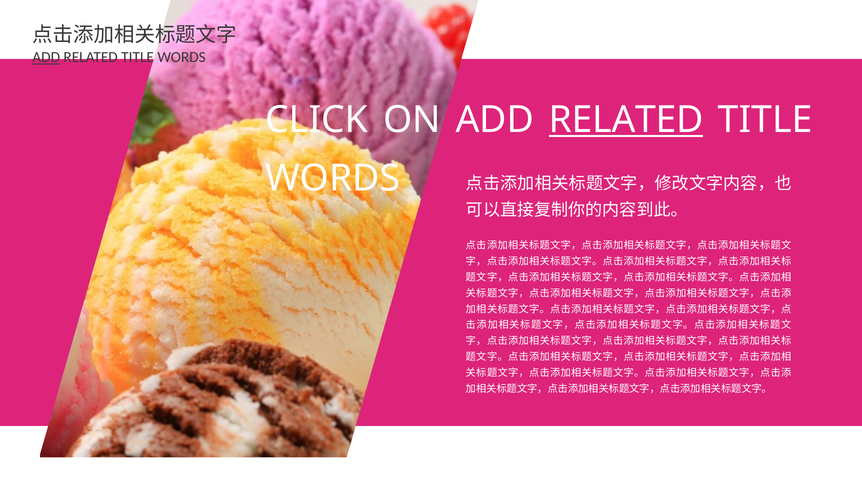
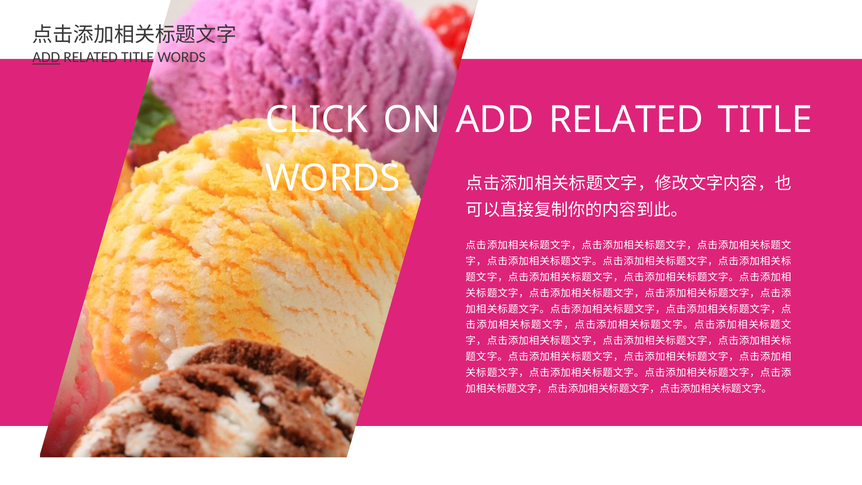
RELATED underline: present -> none (626, 120)
